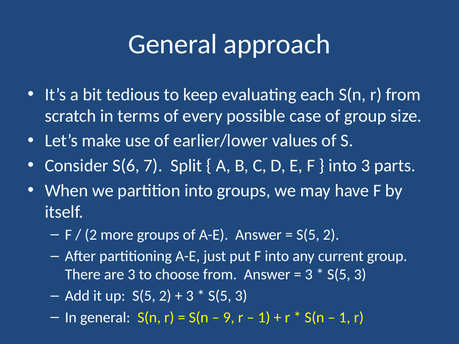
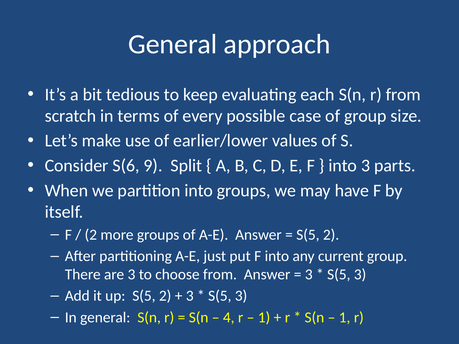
7: 7 -> 9 (153, 166)
9: 9 -> 4 (229, 318)
